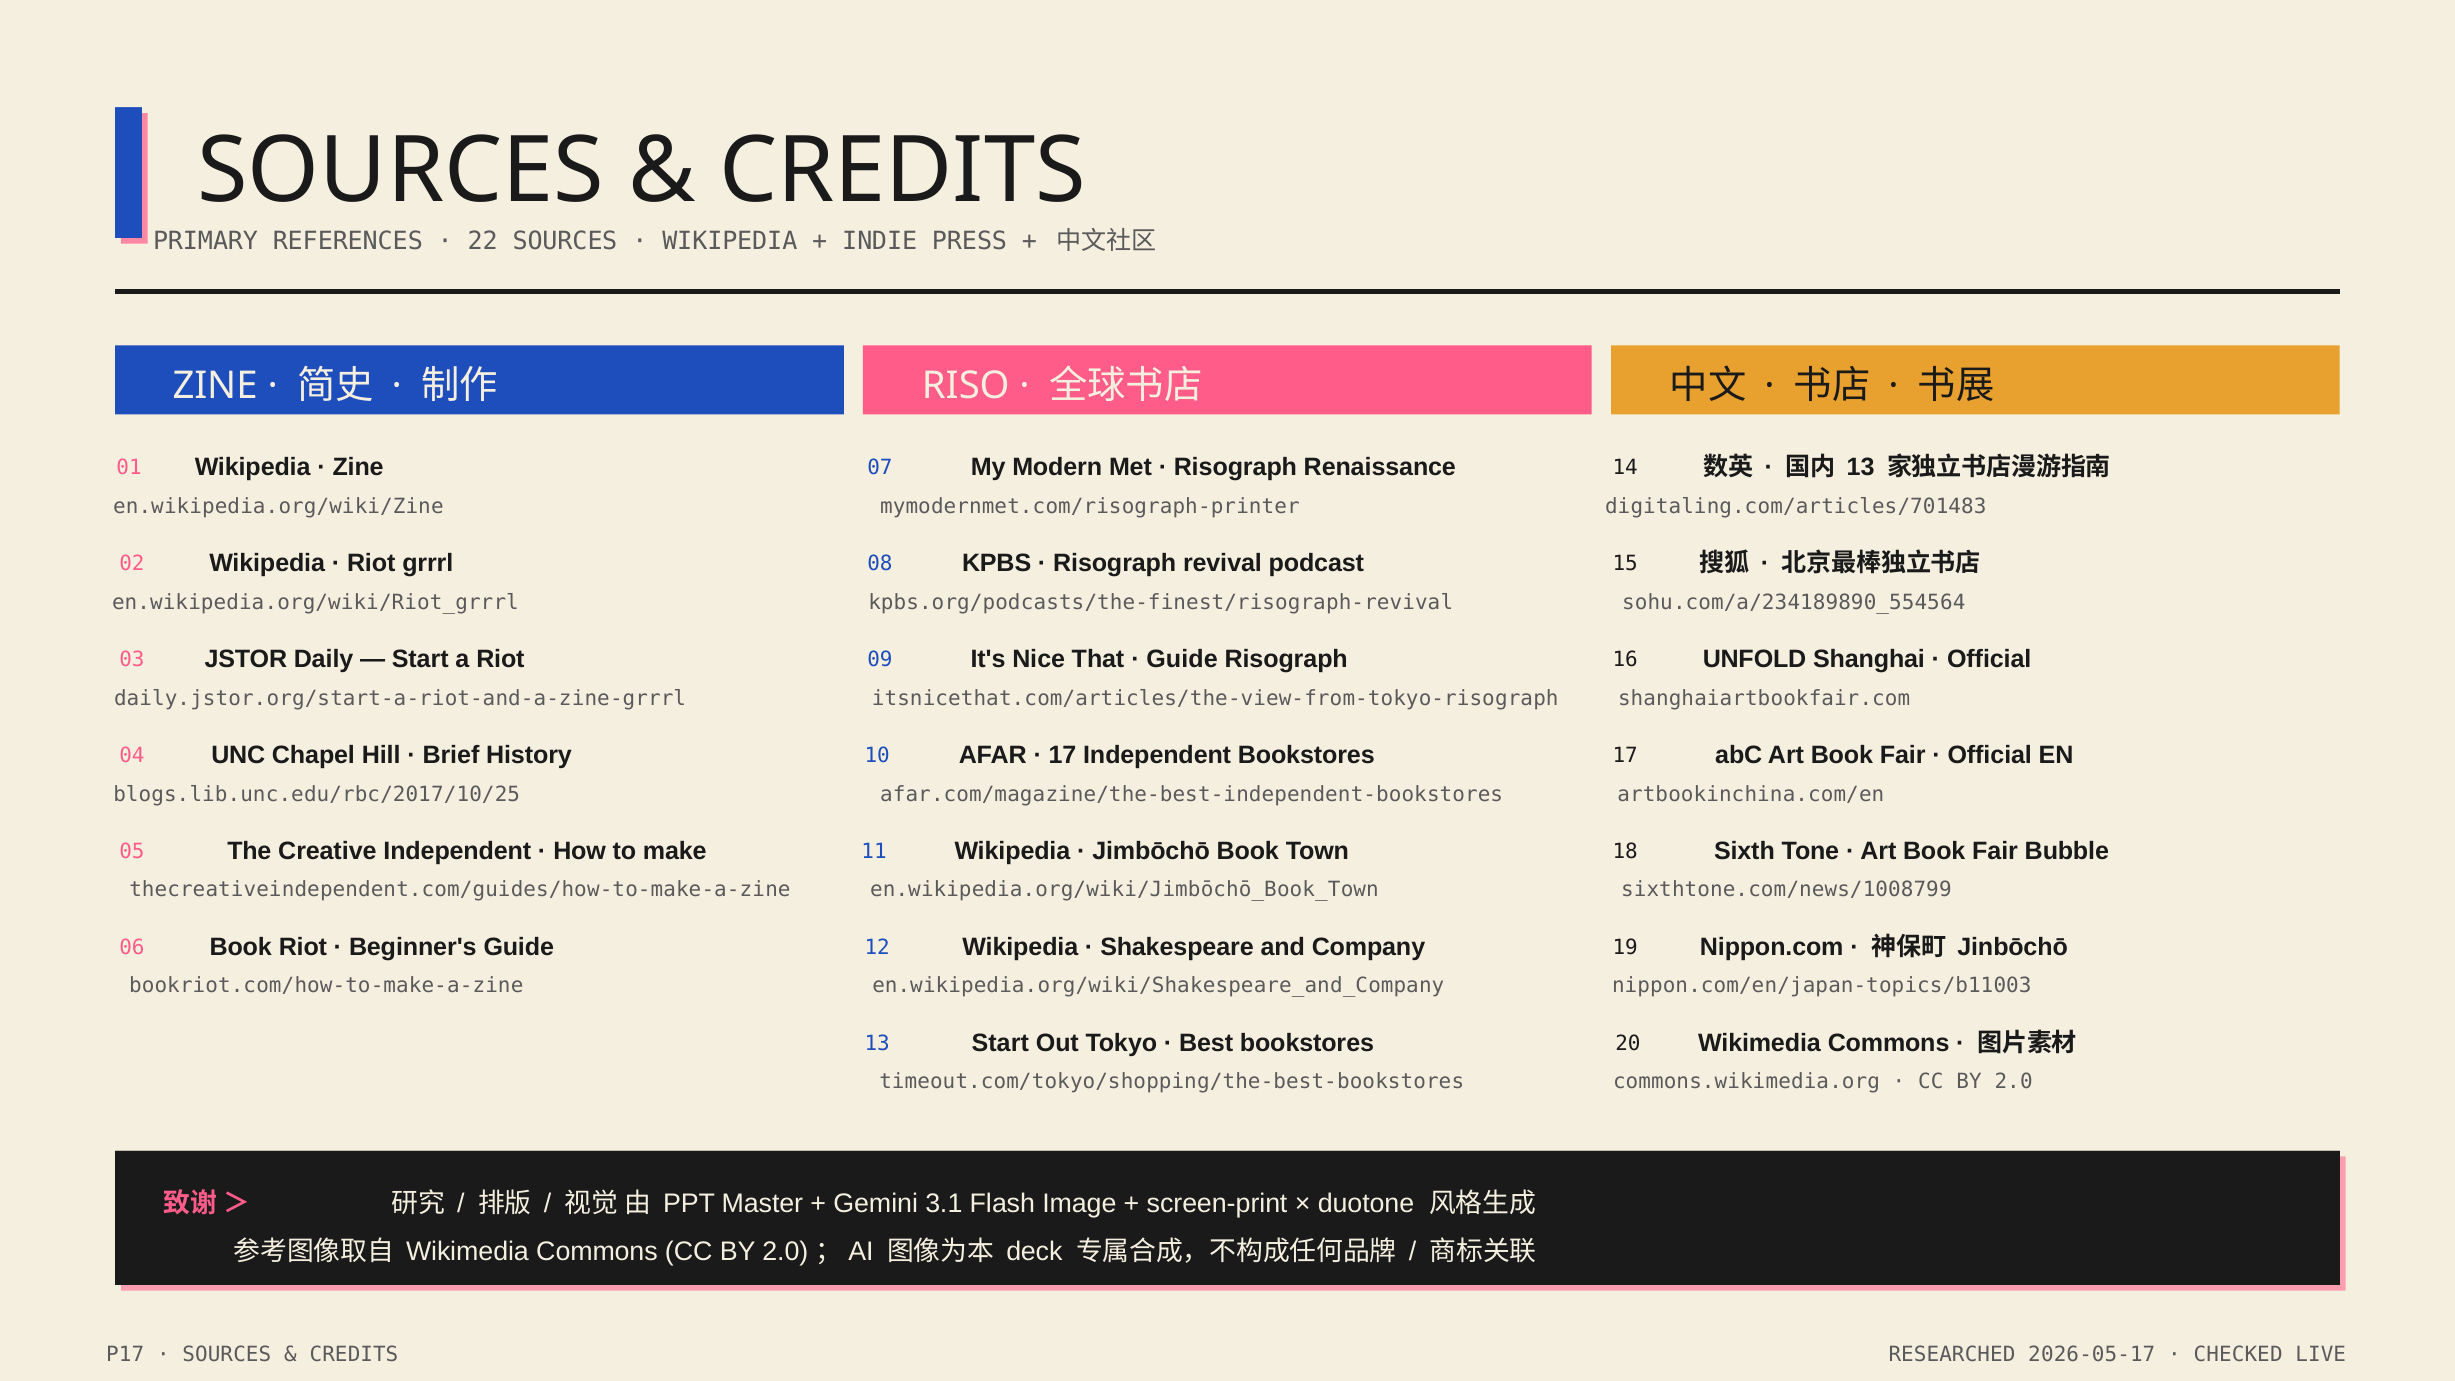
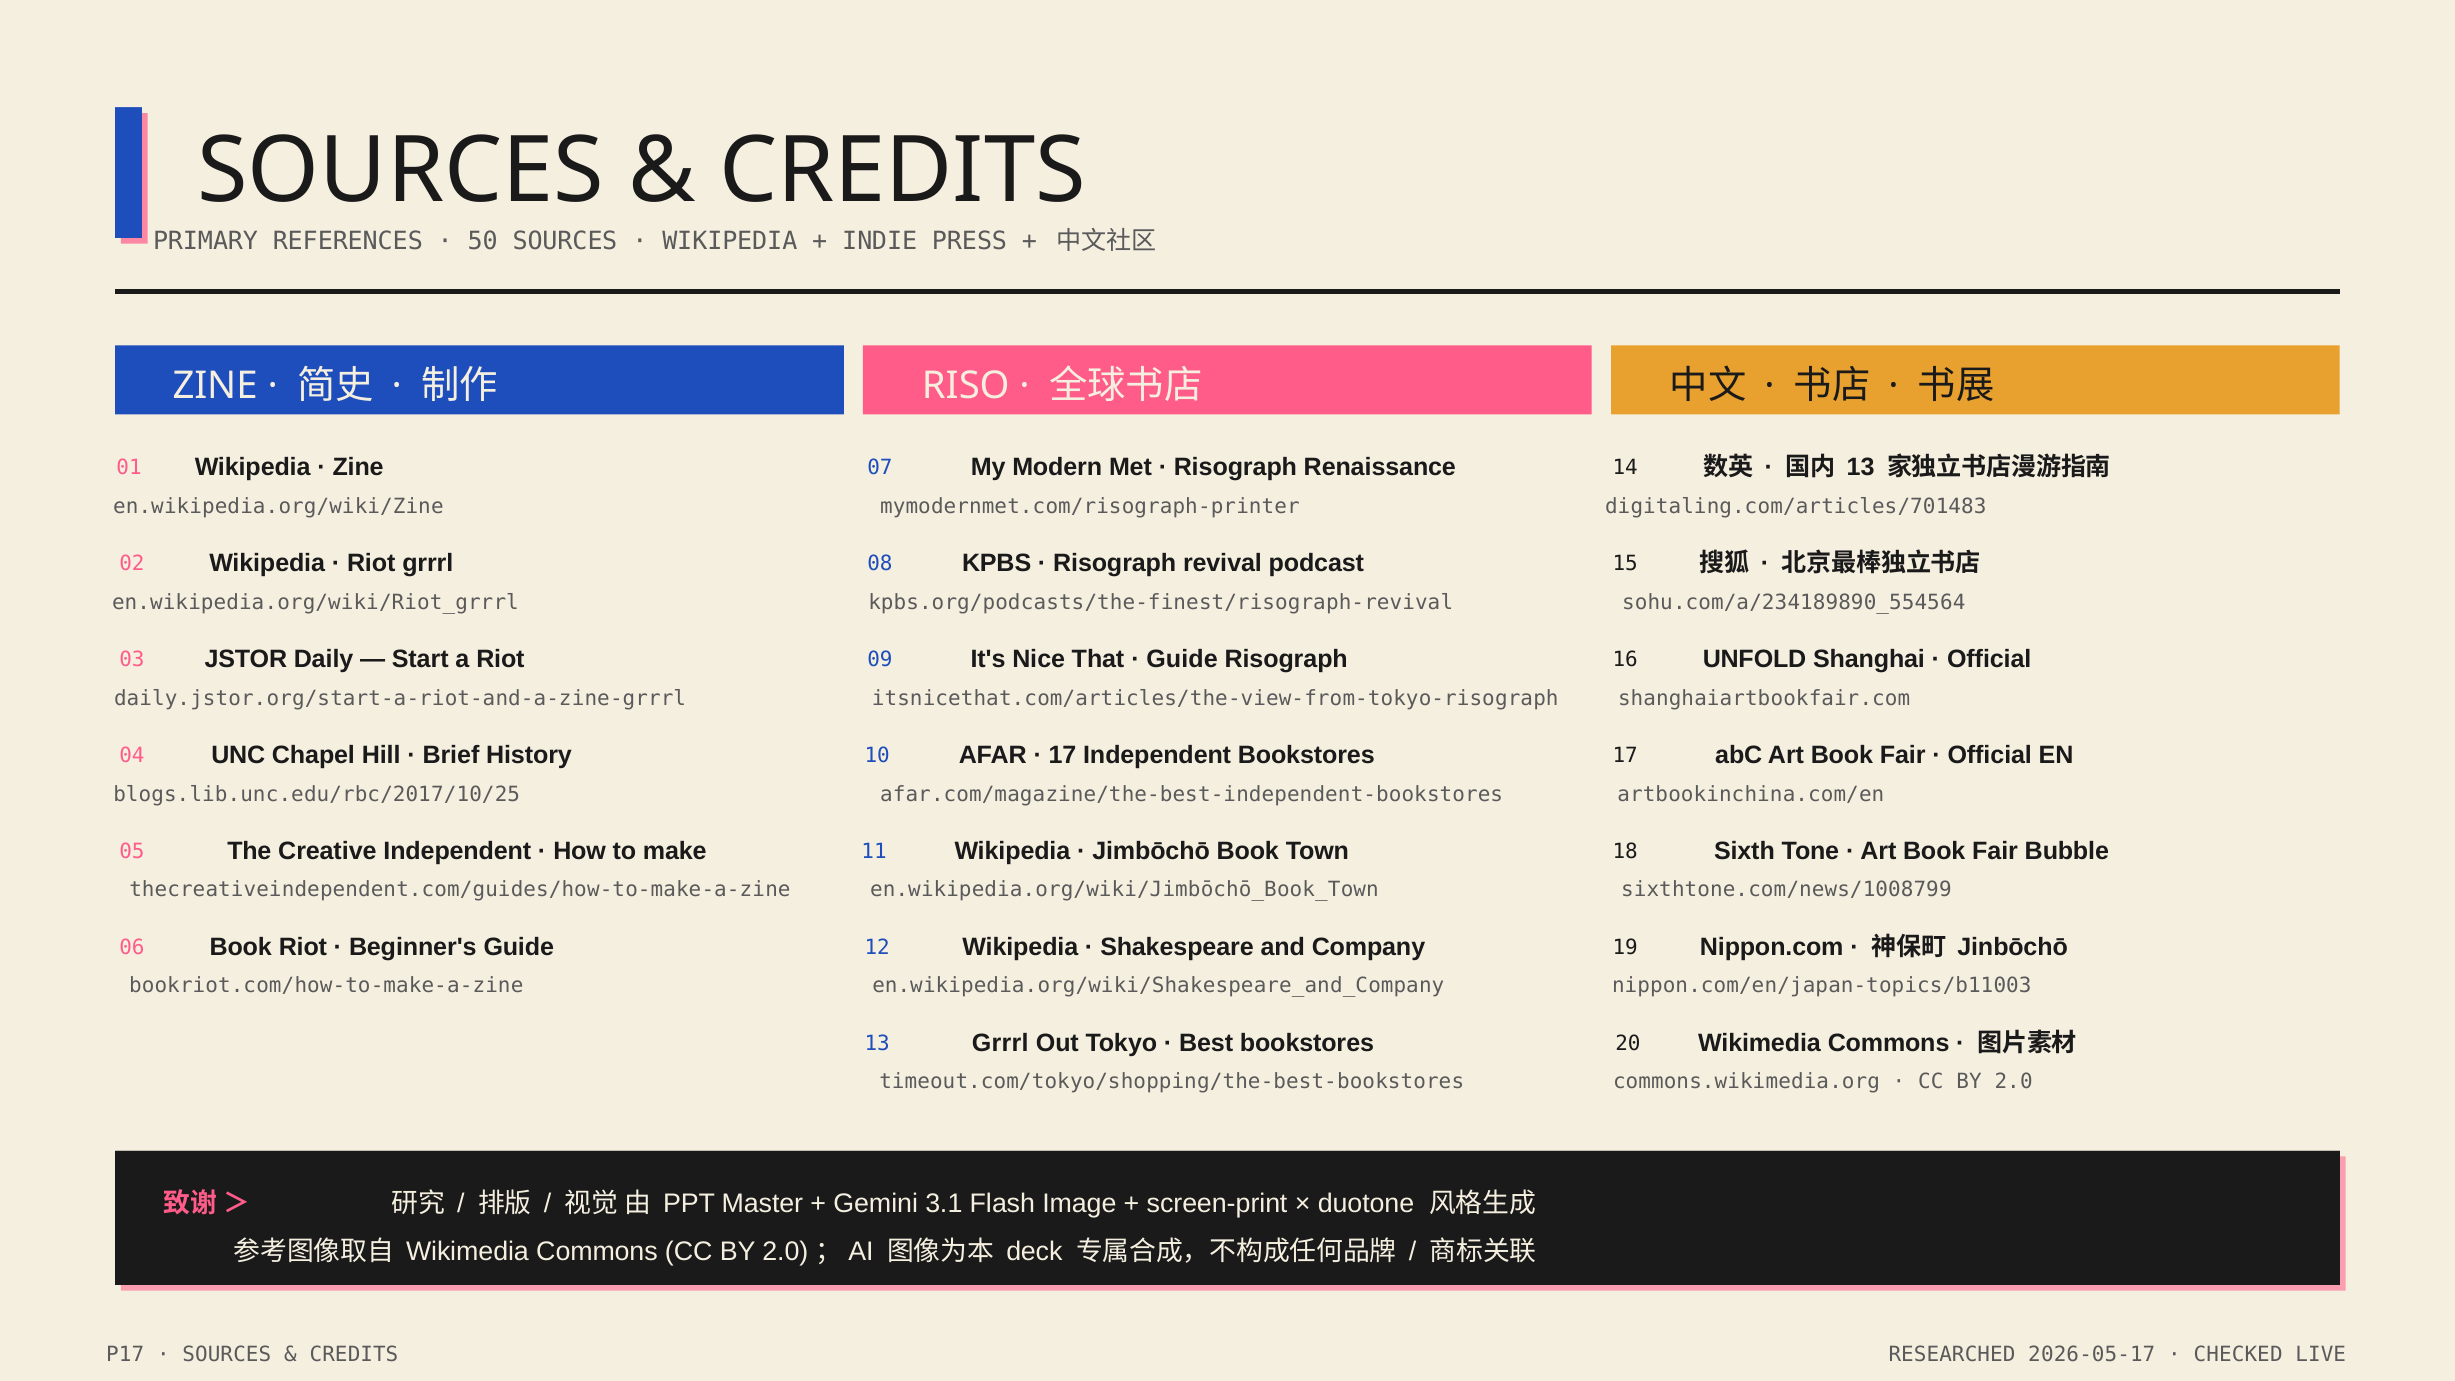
22: 22 -> 50 (483, 241)
13 Start: Start -> Grrrl (1000, 1043)
